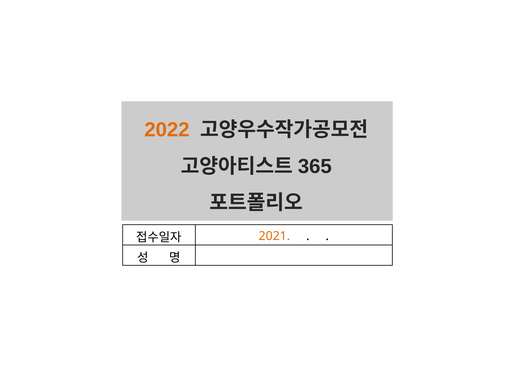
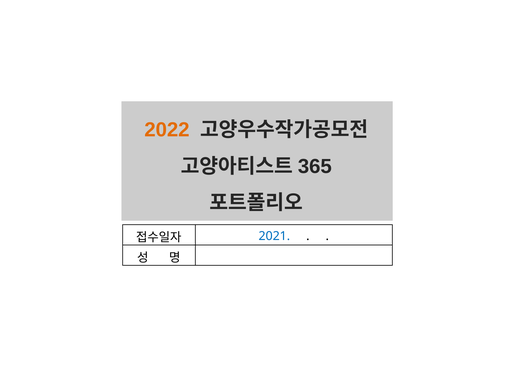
2021 colour: orange -> blue (274, 236)
